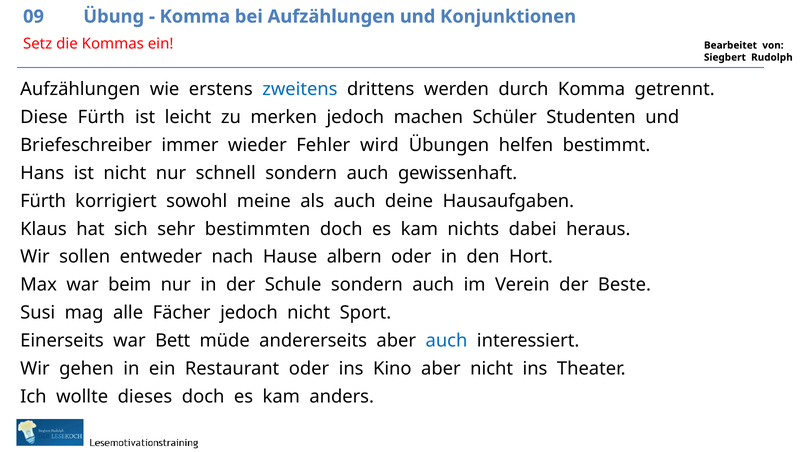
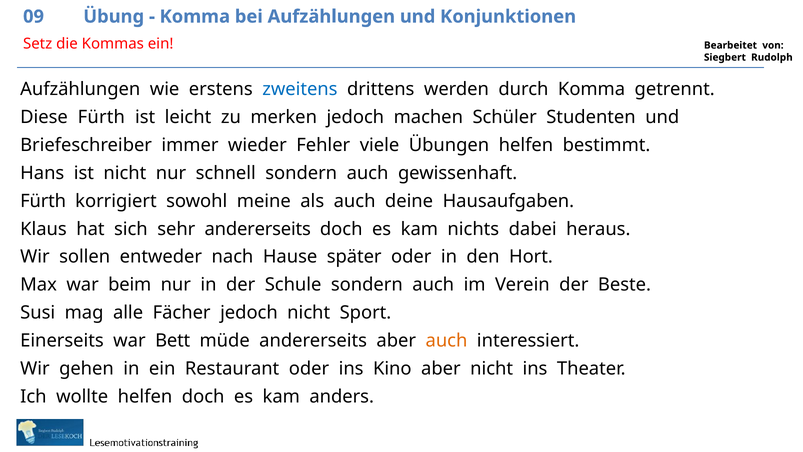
wird: wird -> viele (380, 145)
sehr bestimmten: bestimmten -> andererseits (258, 229)
albern: albern -> später (354, 257)
auch colour: blue -> orange (447, 341)
wollte dieses: dieses -> helfen (145, 396)
